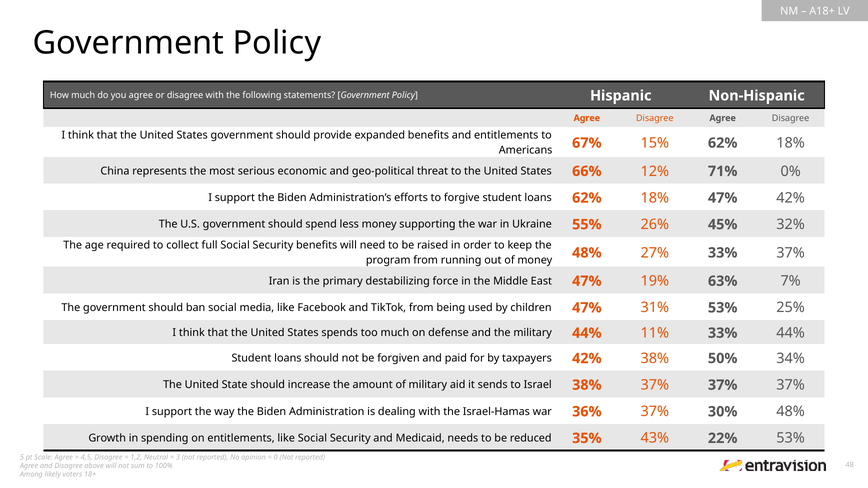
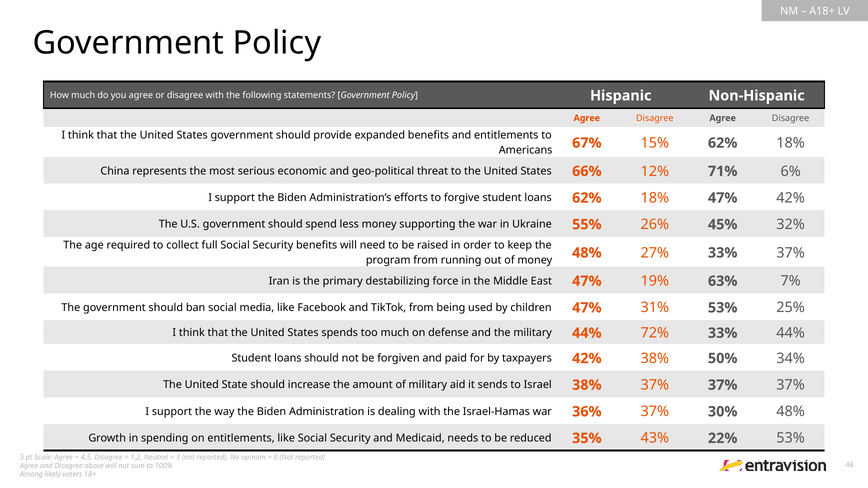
0%: 0% -> 6% (791, 171)
11%: 11% -> 72% (655, 333)
